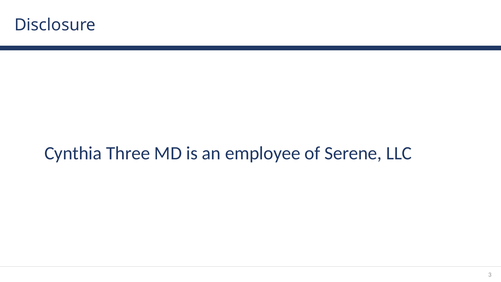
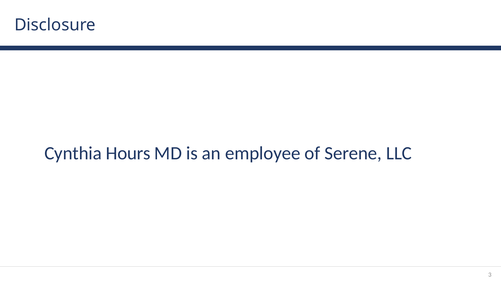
Three: Three -> Hours (128, 153)
